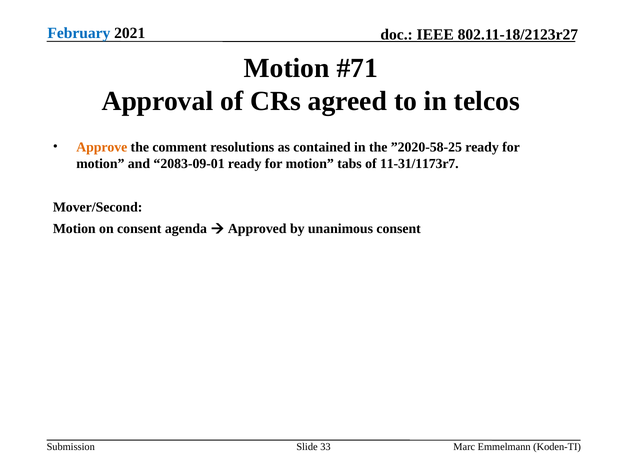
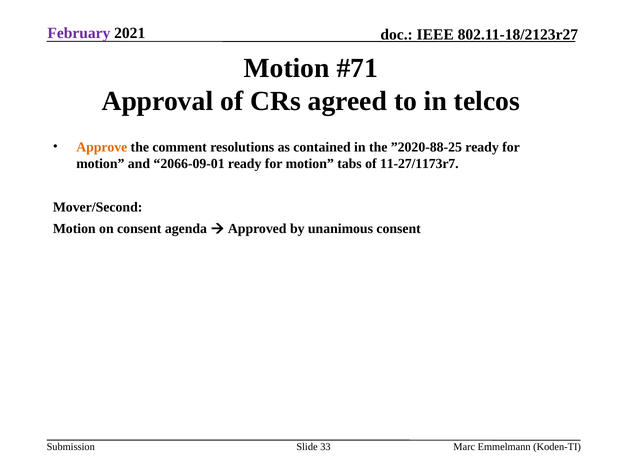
February colour: blue -> purple (79, 33)
”2020-58-25: ”2020-58-25 -> ”2020-88-25 (426, 147)
2083-09-01: 2083-09-01 -> 2066-09-01 (189, 164)
11-31/1173r7: 11-31/1173r7 -> 11-27/1173r7 (419, 164)
